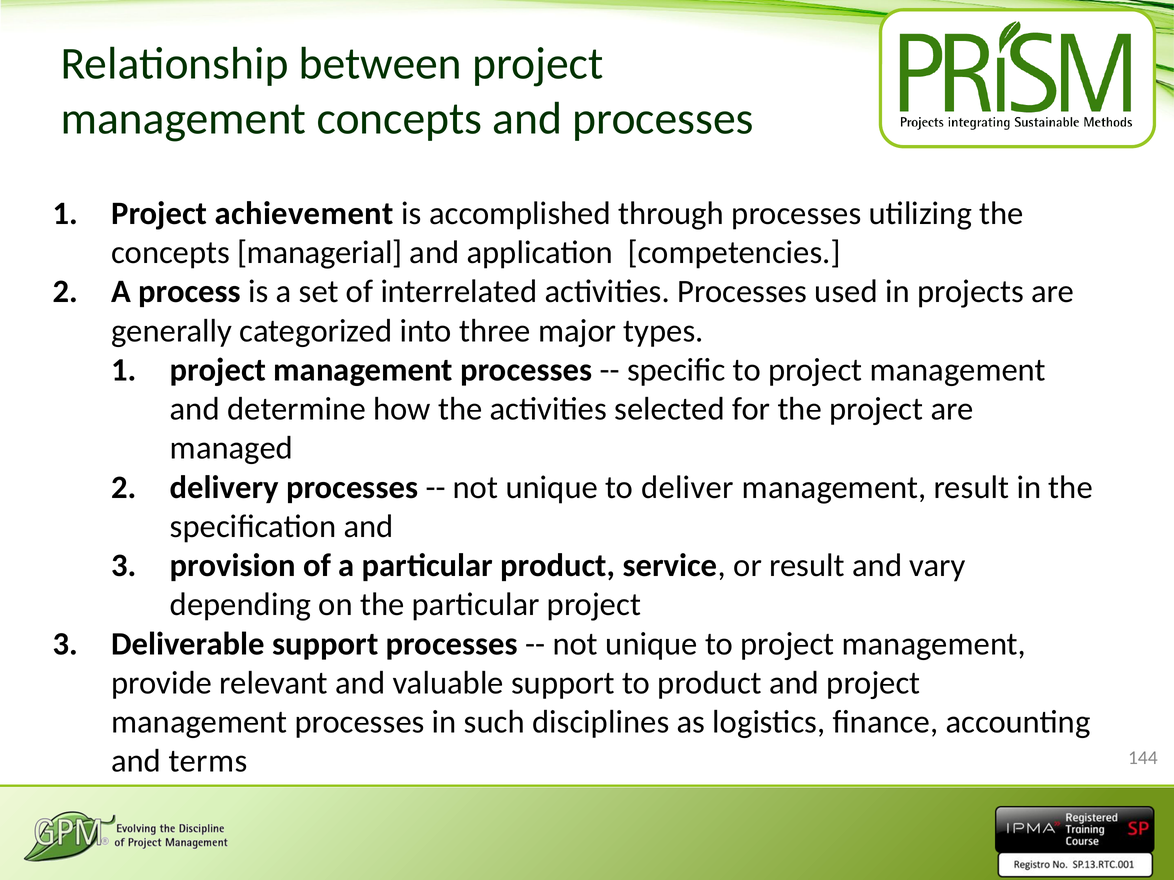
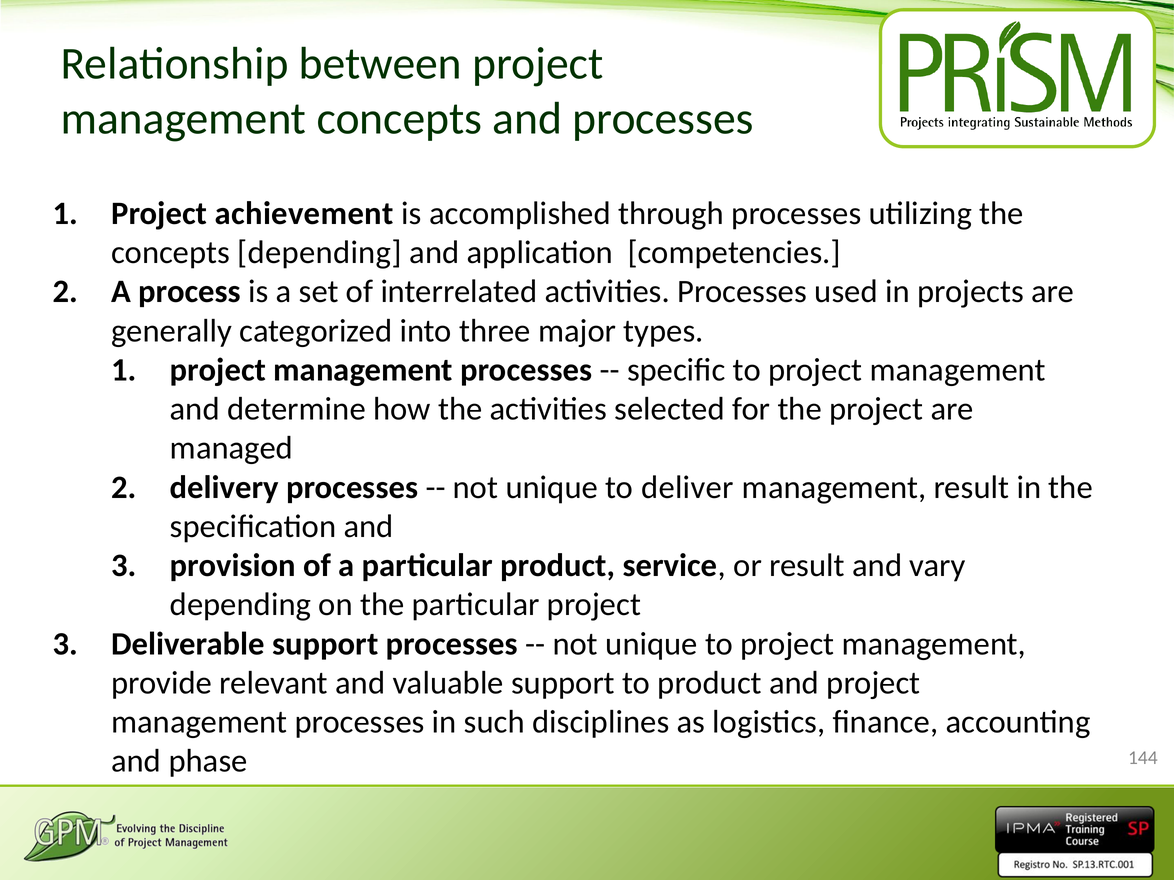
concepts managerial: managerial -> depending (319, 253)
terms: terms -> phase (208, 762)
